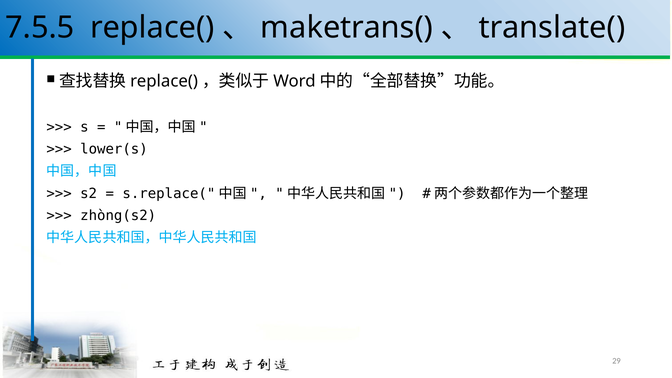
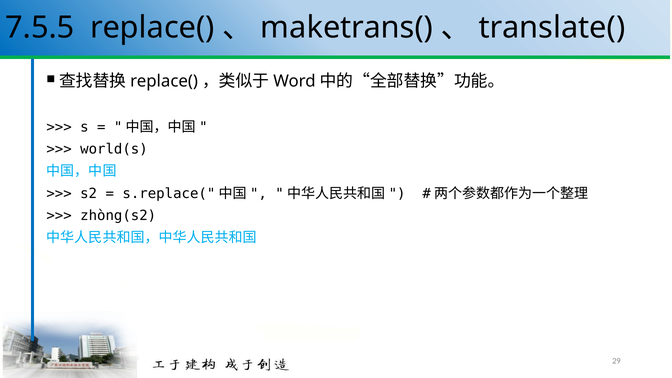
lower(s: lower(s -> world(s (114, 149)
